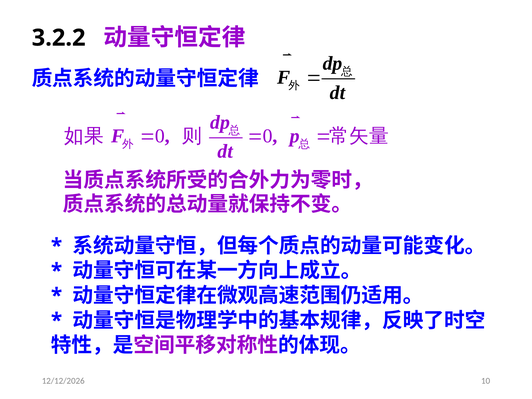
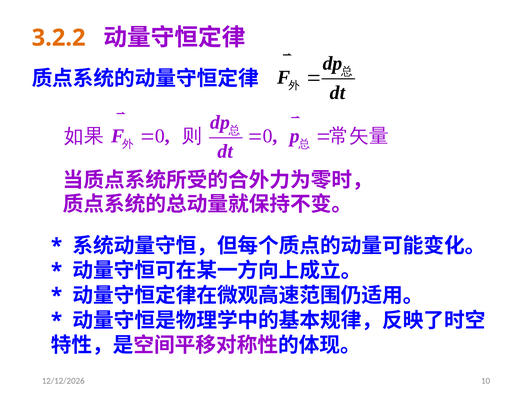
3.2.2 colour: black -> orange (59, 38)
